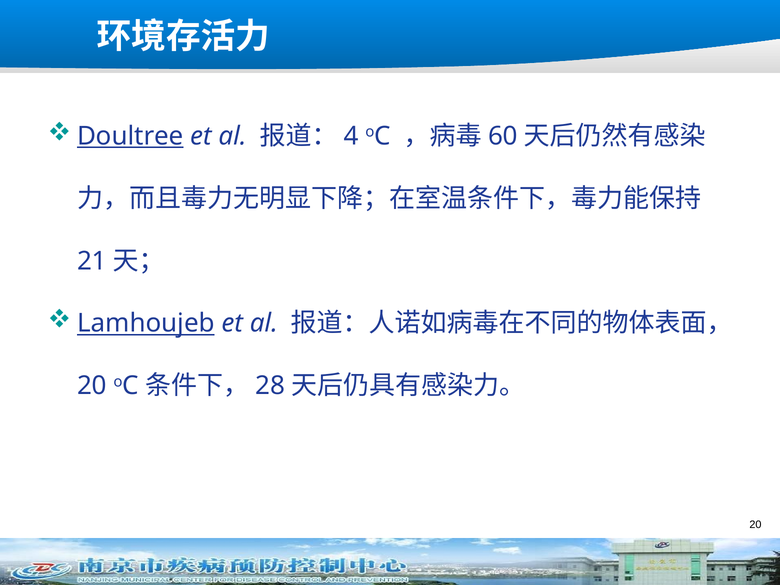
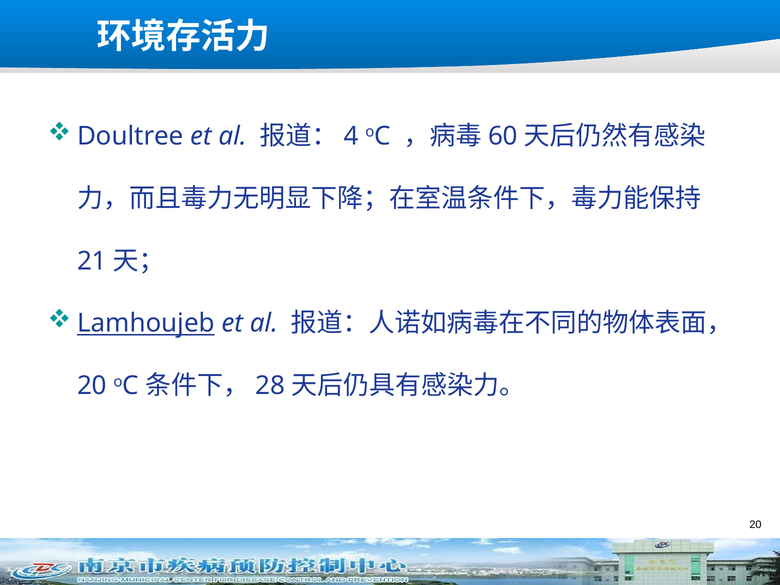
Doultree underline: present -> none (130, 136)
